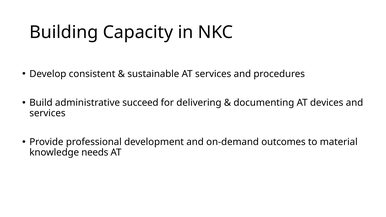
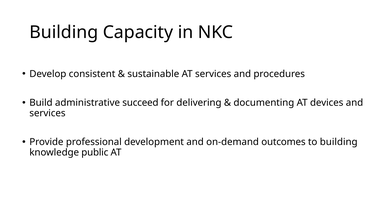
to material: material -> building (339, 142)
needs: needs -> public (95, 152)
